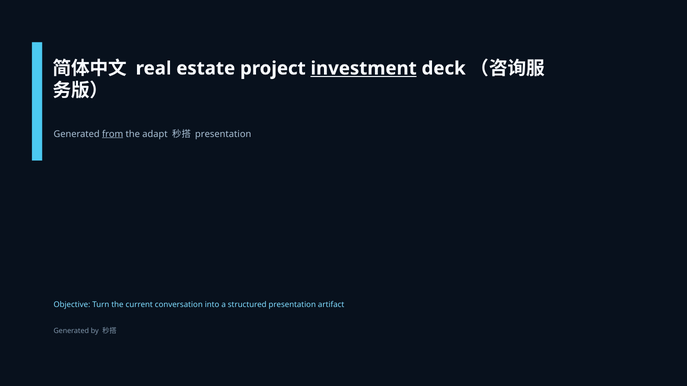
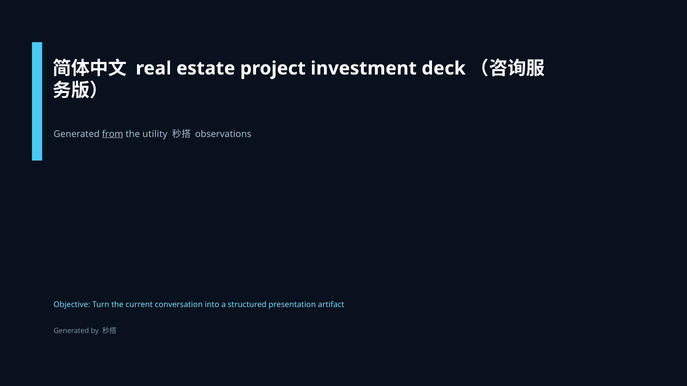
investment underline: present -> none (364, 68)
adapt: adapt -> utility (155, 134)
presentation: presentation -> observations (223, 134)
